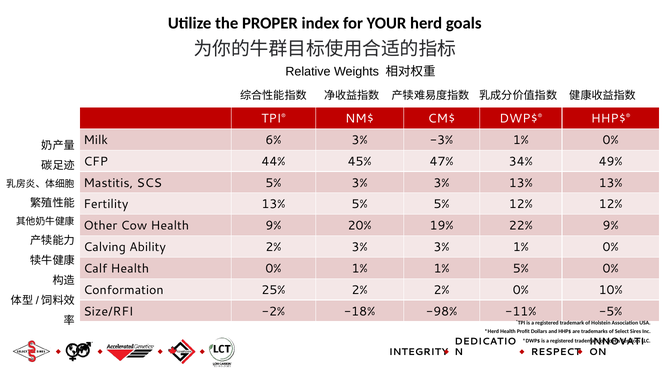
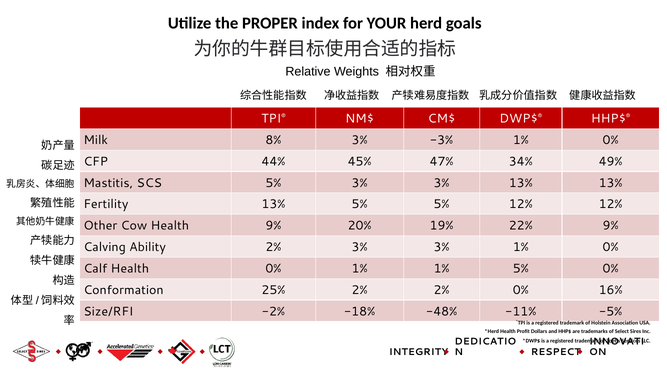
6%: 6% -> 8% (273, 140)
10%: 10% -> 16% (611, 290)
-98%: -98% -> -48% (442, 312)
